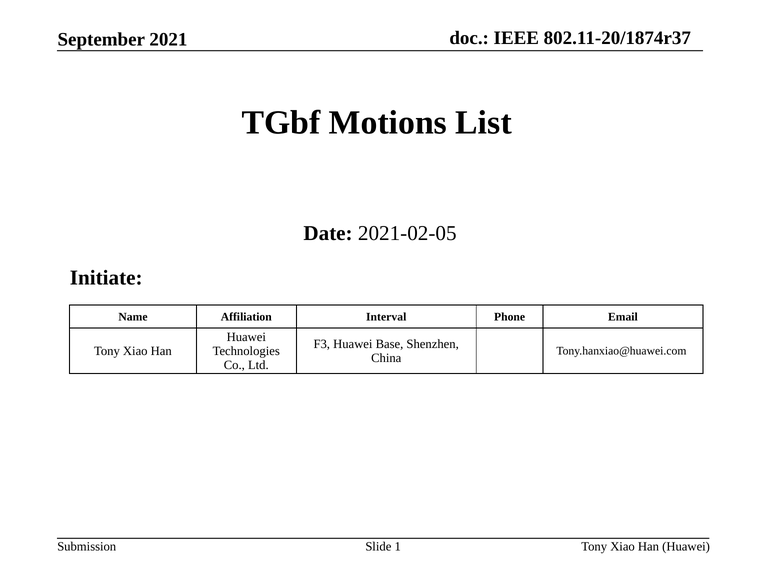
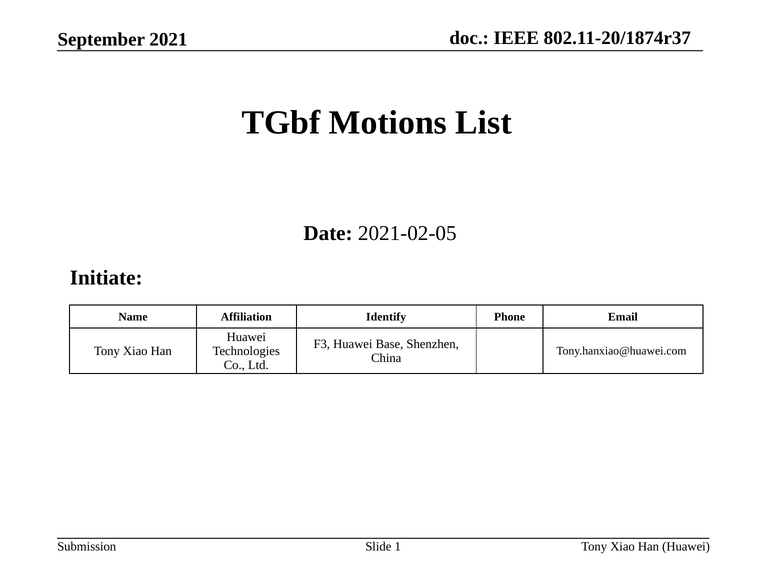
Interval: Interval -> Identify (386, 317)
